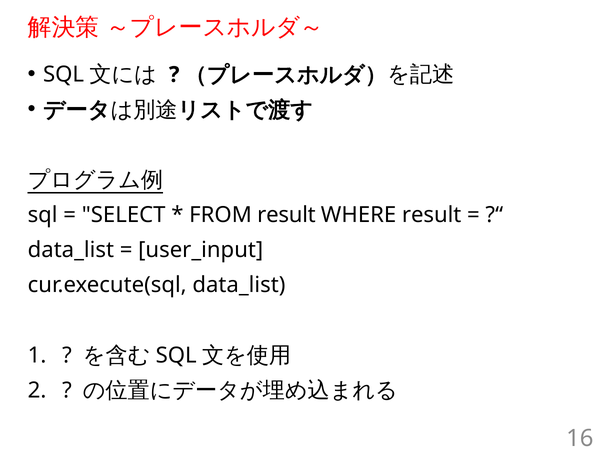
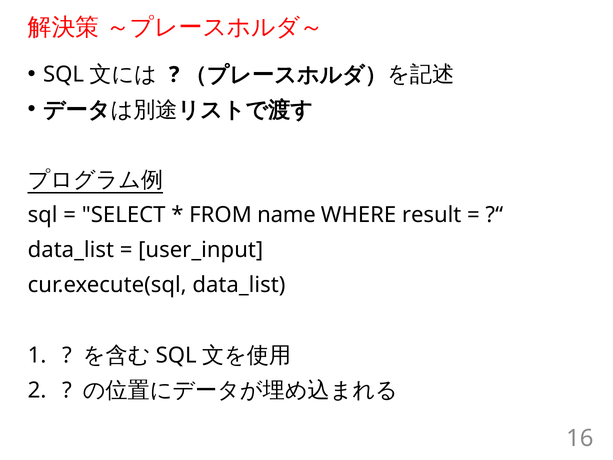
FROM result: result -> name (286, 215)
